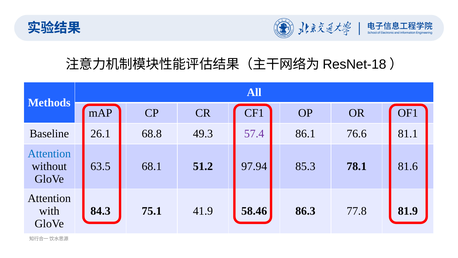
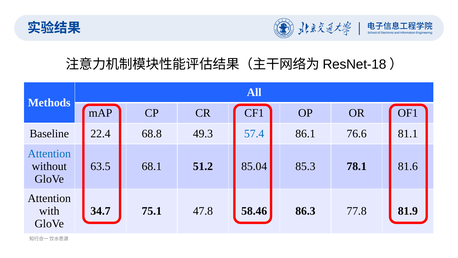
26.1: 26.1 -> 22.4 (101, 134)
57.4 colour: purple -> blue (254, 134)
97.94: 97.94 -> 85.04 (254, 166)
84.3: 84.3 -> 34.7 (101, 211)
41.9: 41.9 -> 47.8 (203, 211)
